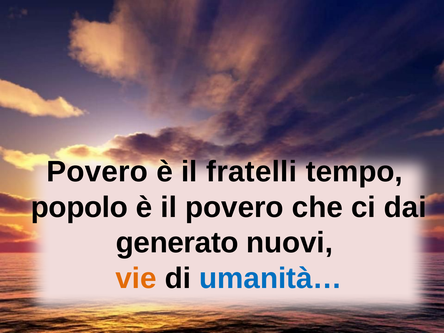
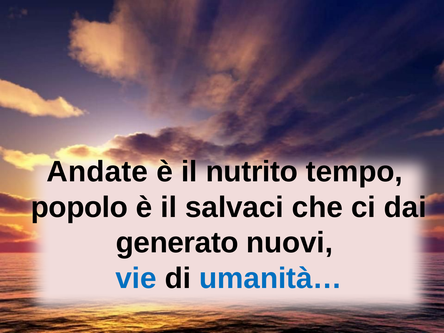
Povero: Povero -> Andate (97, 172)
fratelli: fratelli -> nutrito (252, 172)
il povero: povero -> salvaci (234, 207)
vie colour: orange -> blue (136, 278)
